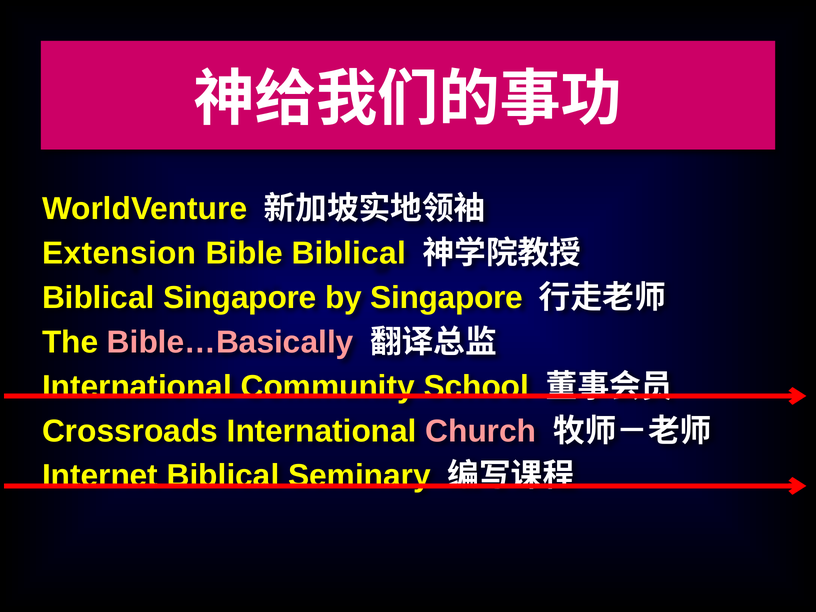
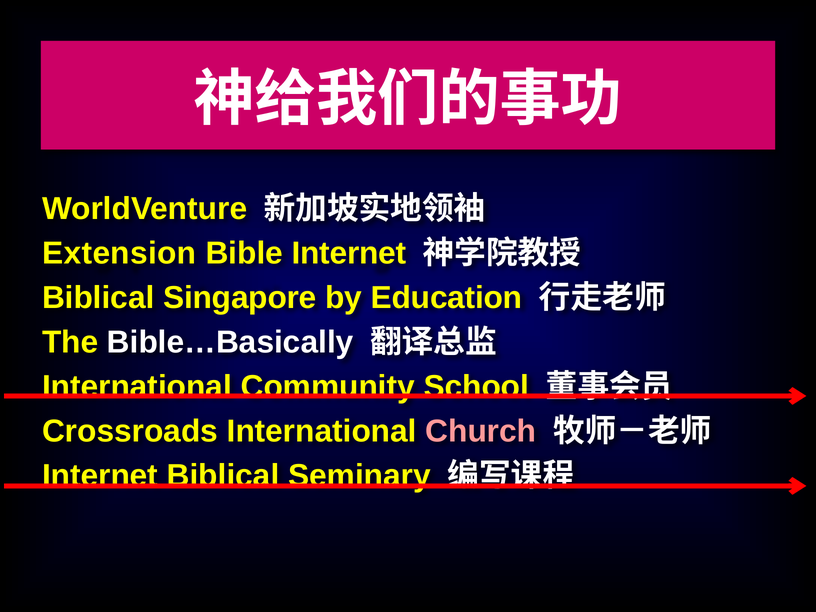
Bible Biblical: Biblical -> Internet (349, 253)
by Singapore: Singapore -> Education (447, 298)
Bible…Basically colour: pink -> white (230, 342)
